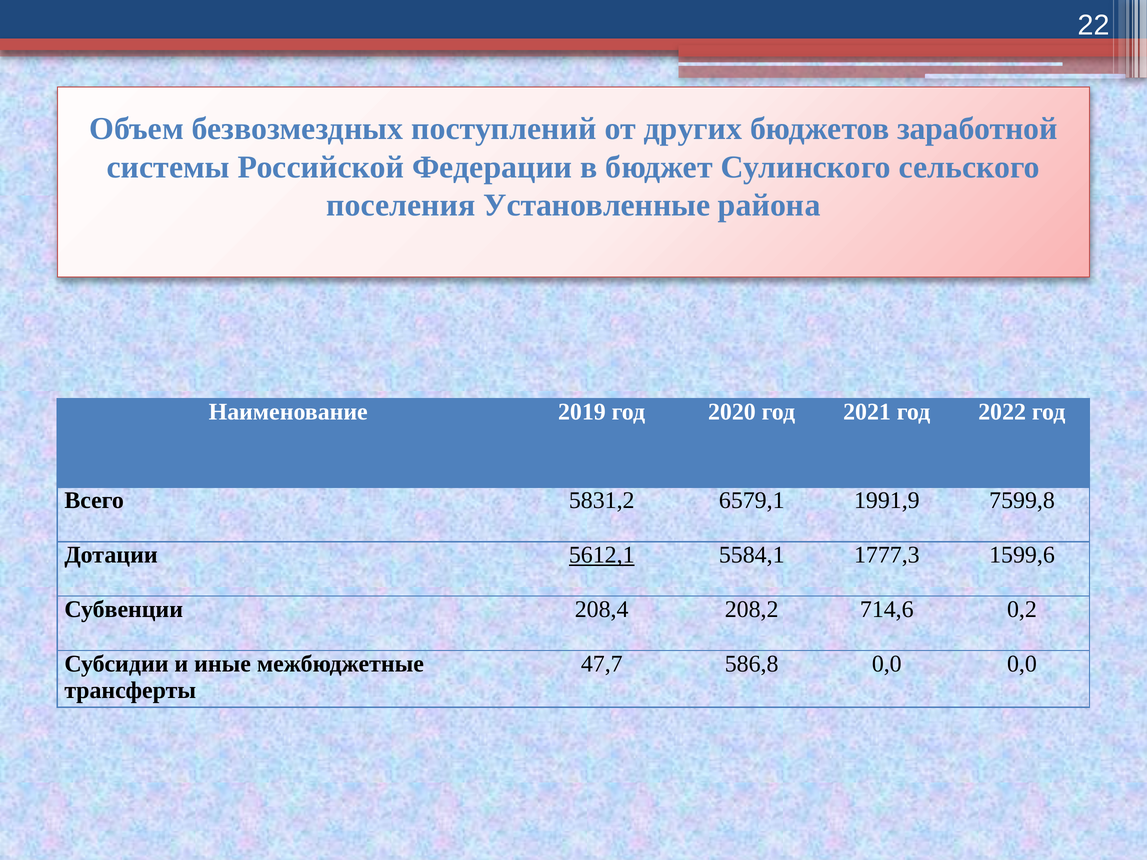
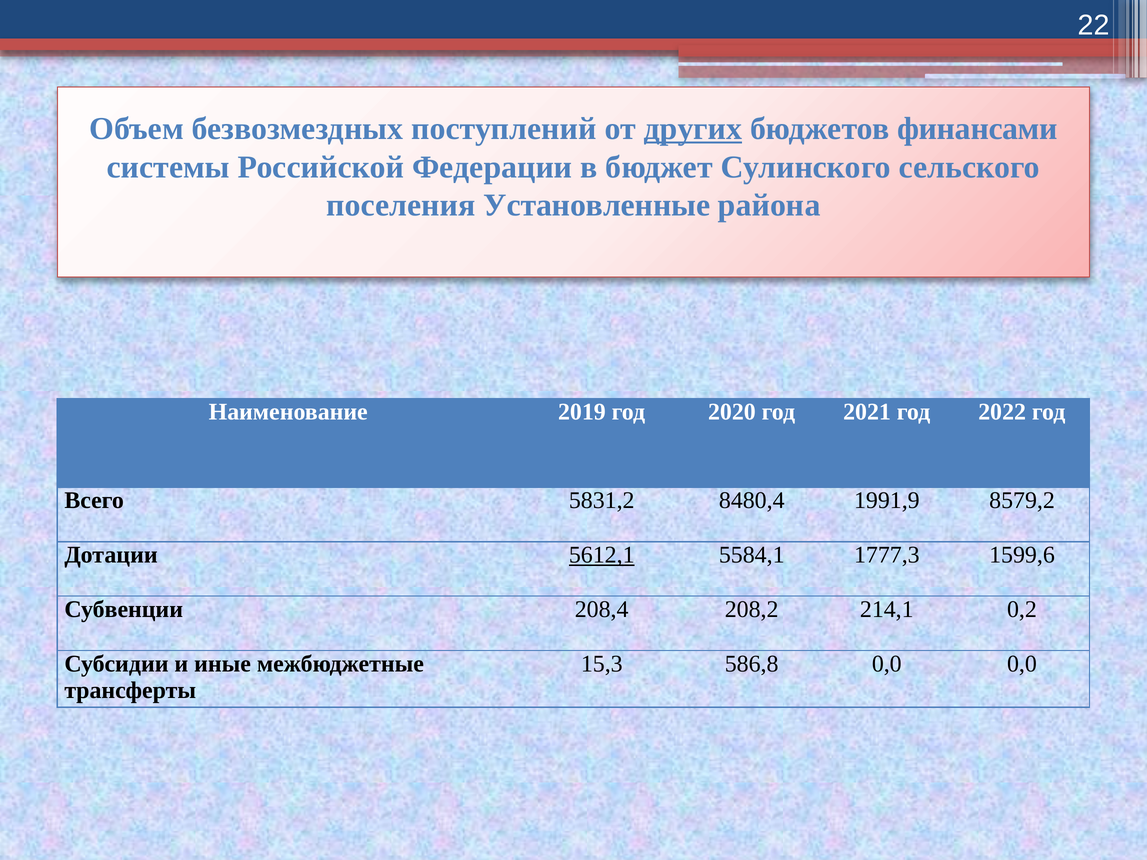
других underline: none -> present (693, 129)
заработной: заработной -> финансами (977, 129)
6579,1: 6579,1 -> 8480,4 (752, 501)
7599,8: 7599,8 -> 8579,2 (1022, 501)
714,6: 714,6 -> 214,1 (887, 610)
47,7: 47,7 -> 15,3 (602, 664)
